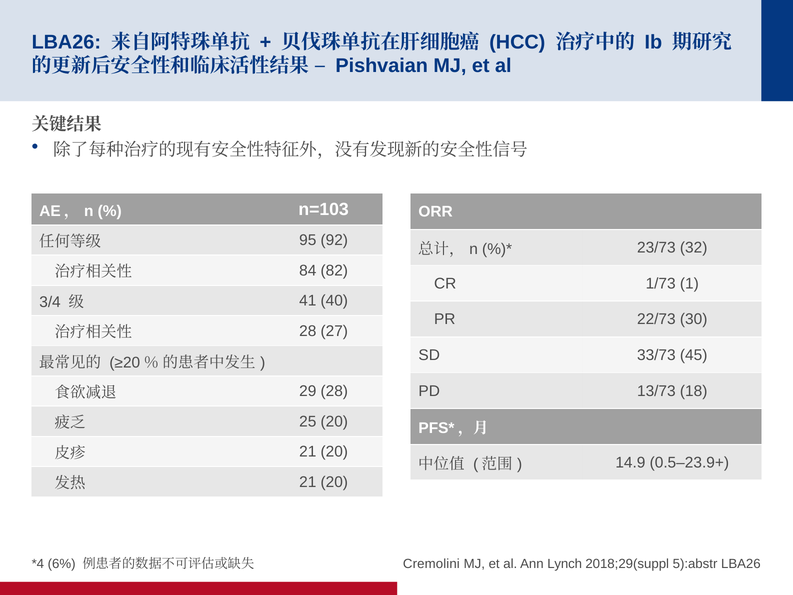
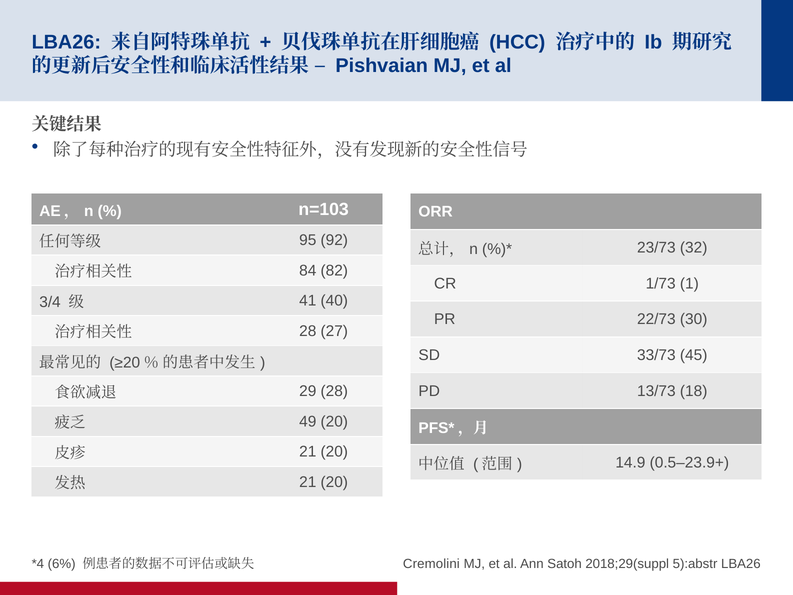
25: 25 -> 49 (308, 421)
Lynch: Lynch -> Satoh (565, 564)
